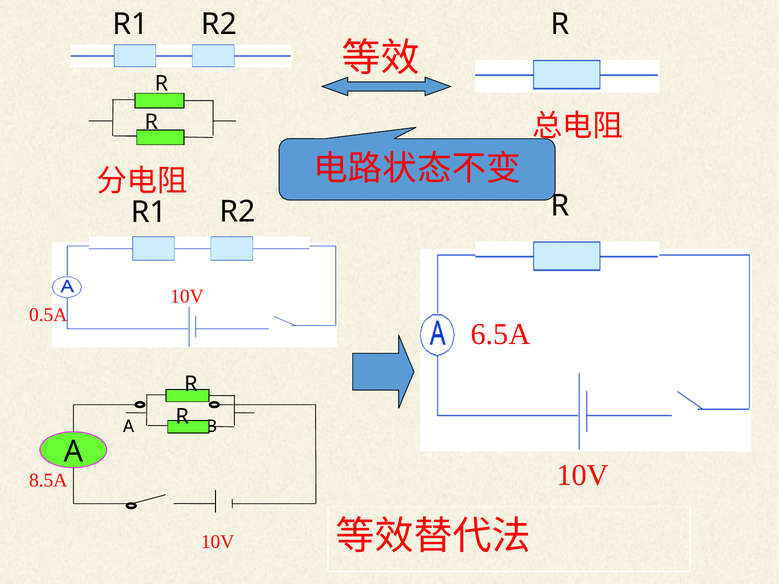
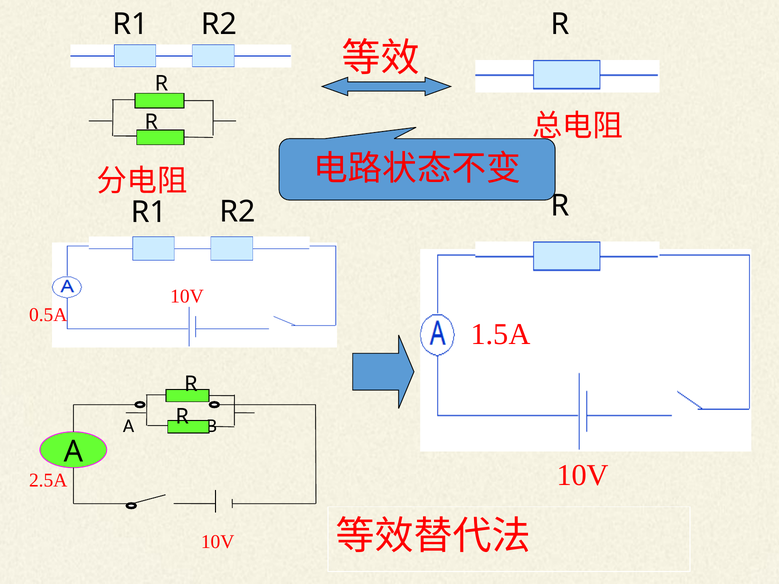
6.5A: 6.5A -> 1.5A (501, 335)
8.5A: 8.5A -> 2.5A (48, 481)
